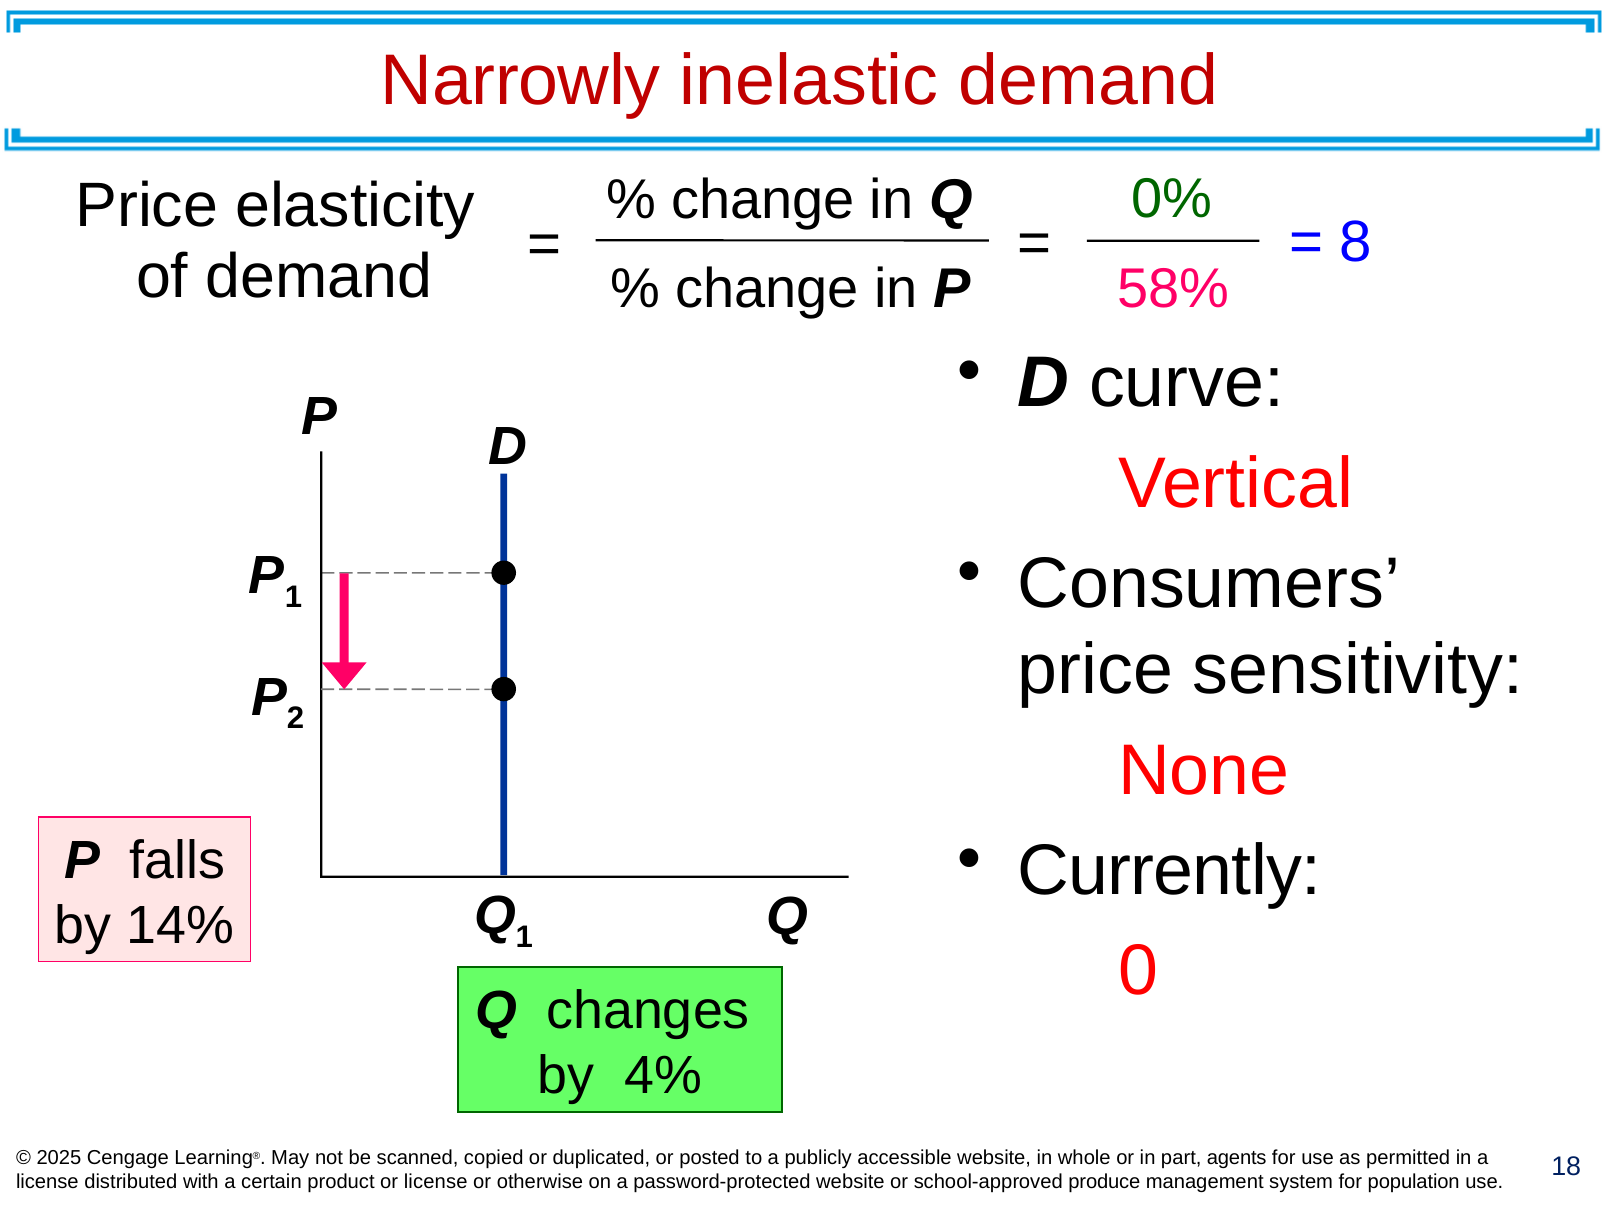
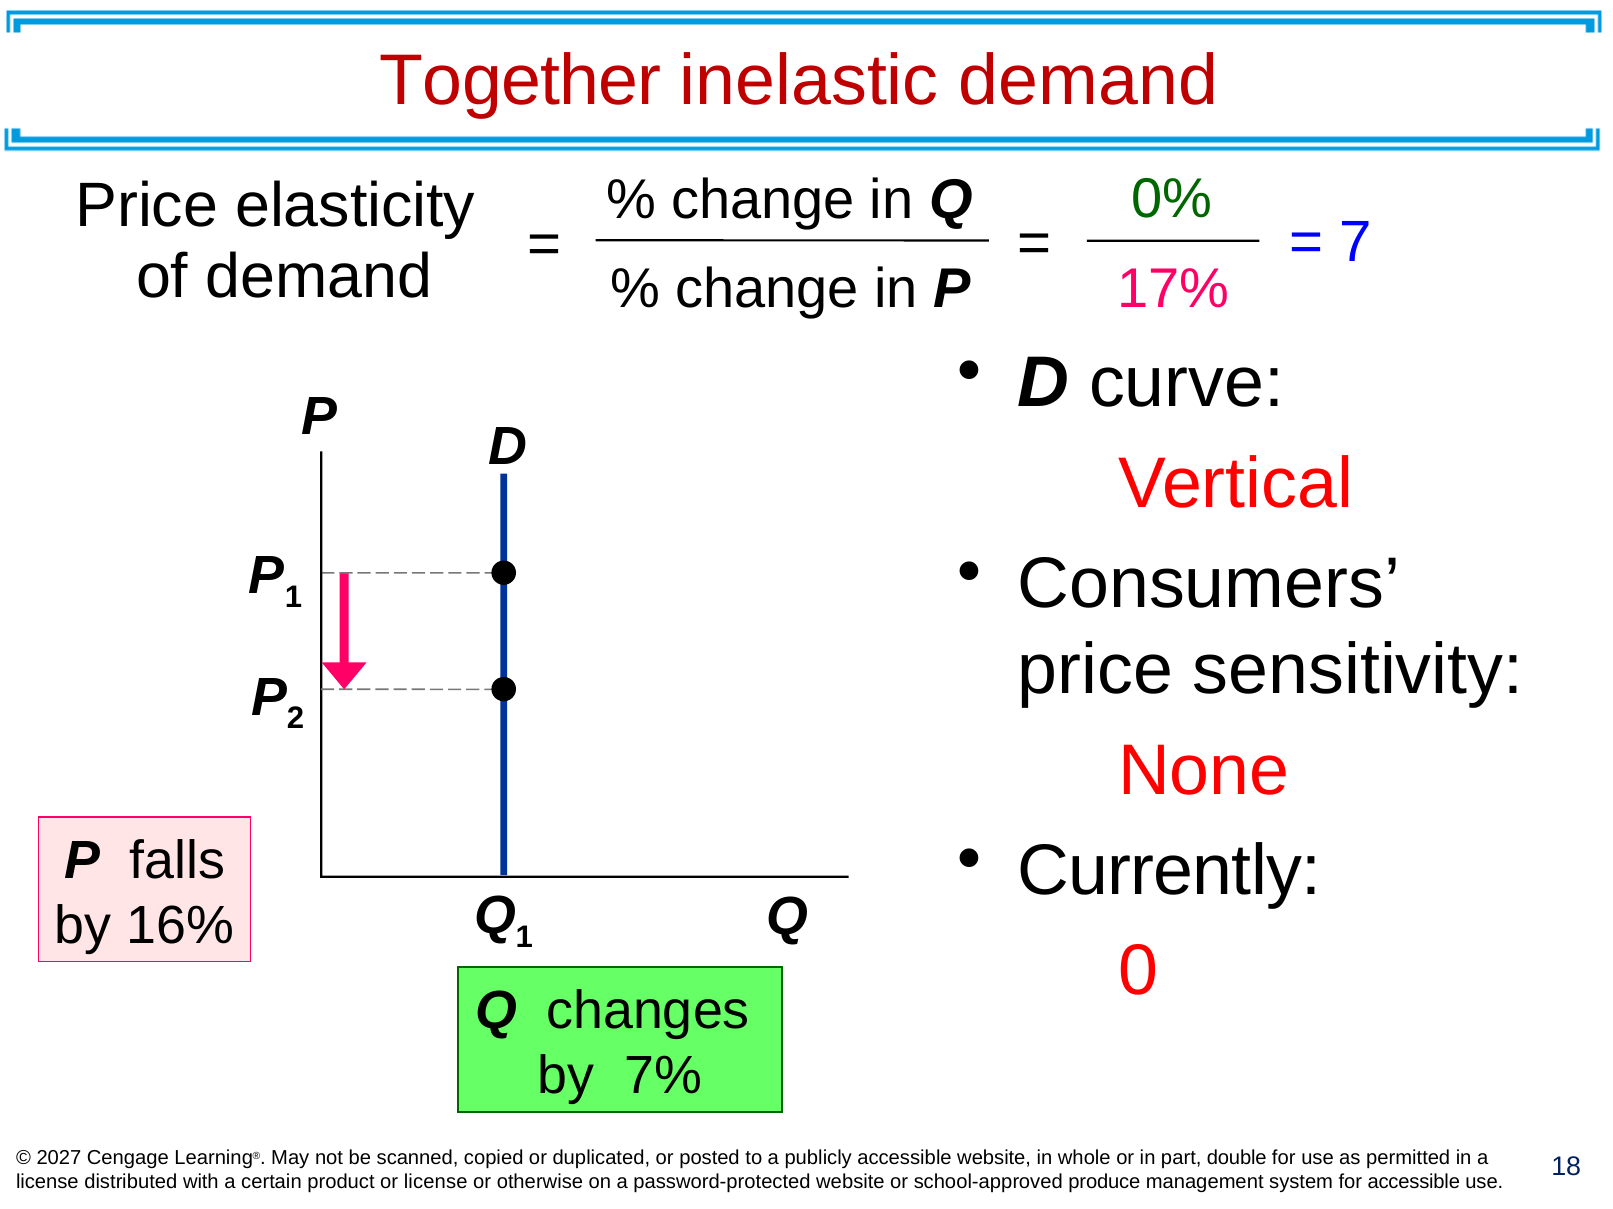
Narrowly: Narrowly -> Together (521, 81)
8: 8 -> 7 (1356, 243)
58%: 58% -> 17% (1173, 289)
14%: 14% -> 16% (180, 926)
4%: 4% -> 7% (663, 1076)
2025: 2025 -> 2027 (59, 1159)
agents: agents -> double (1237, 1159)
for population: population -> accessible (1414, 1183)
